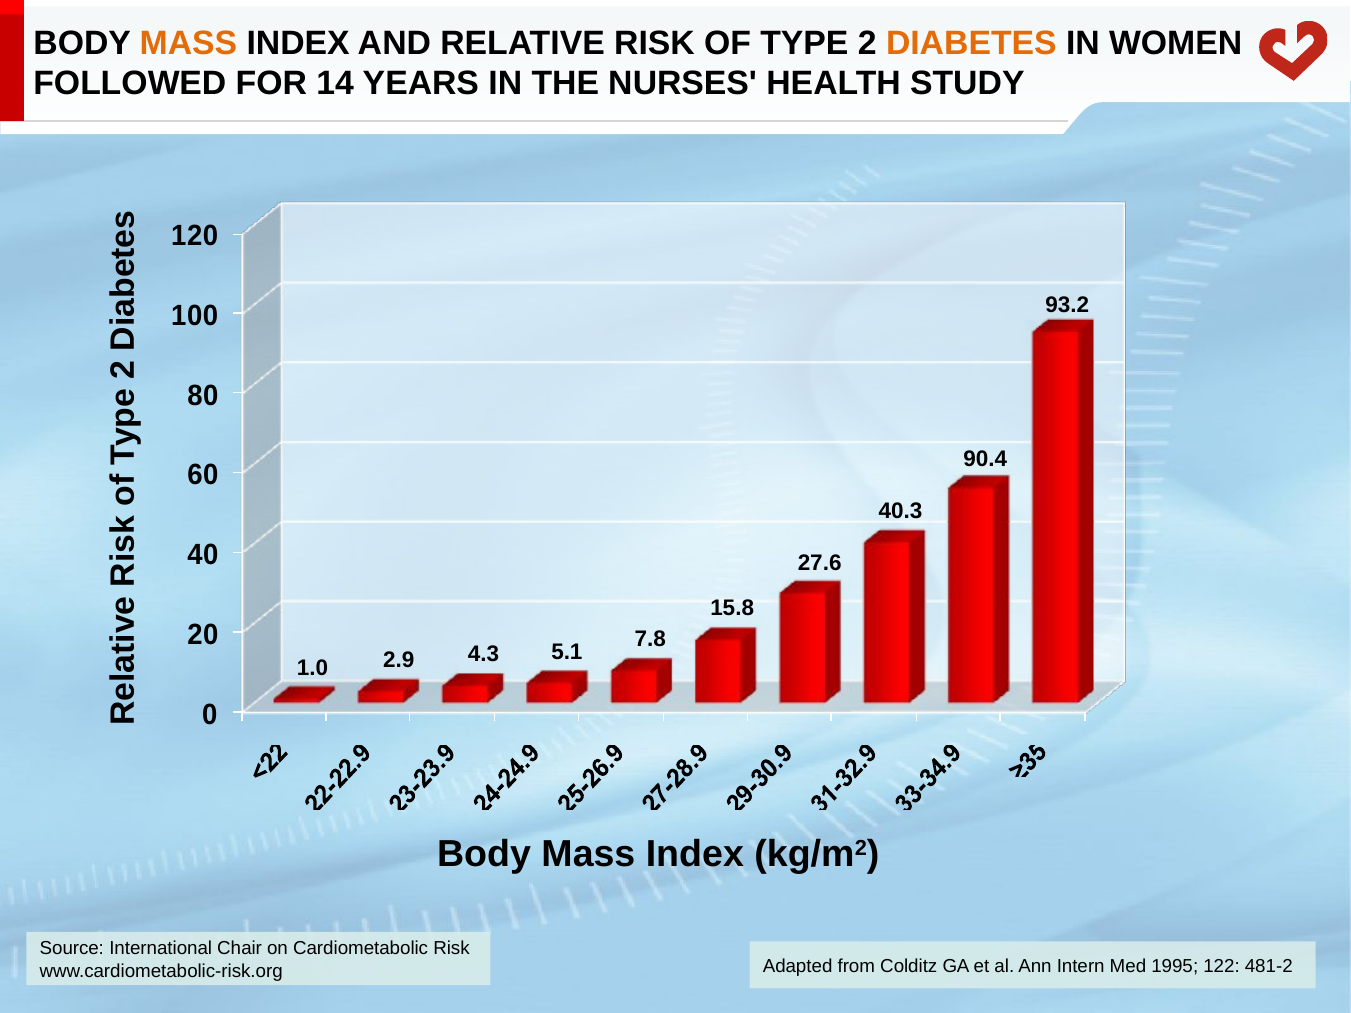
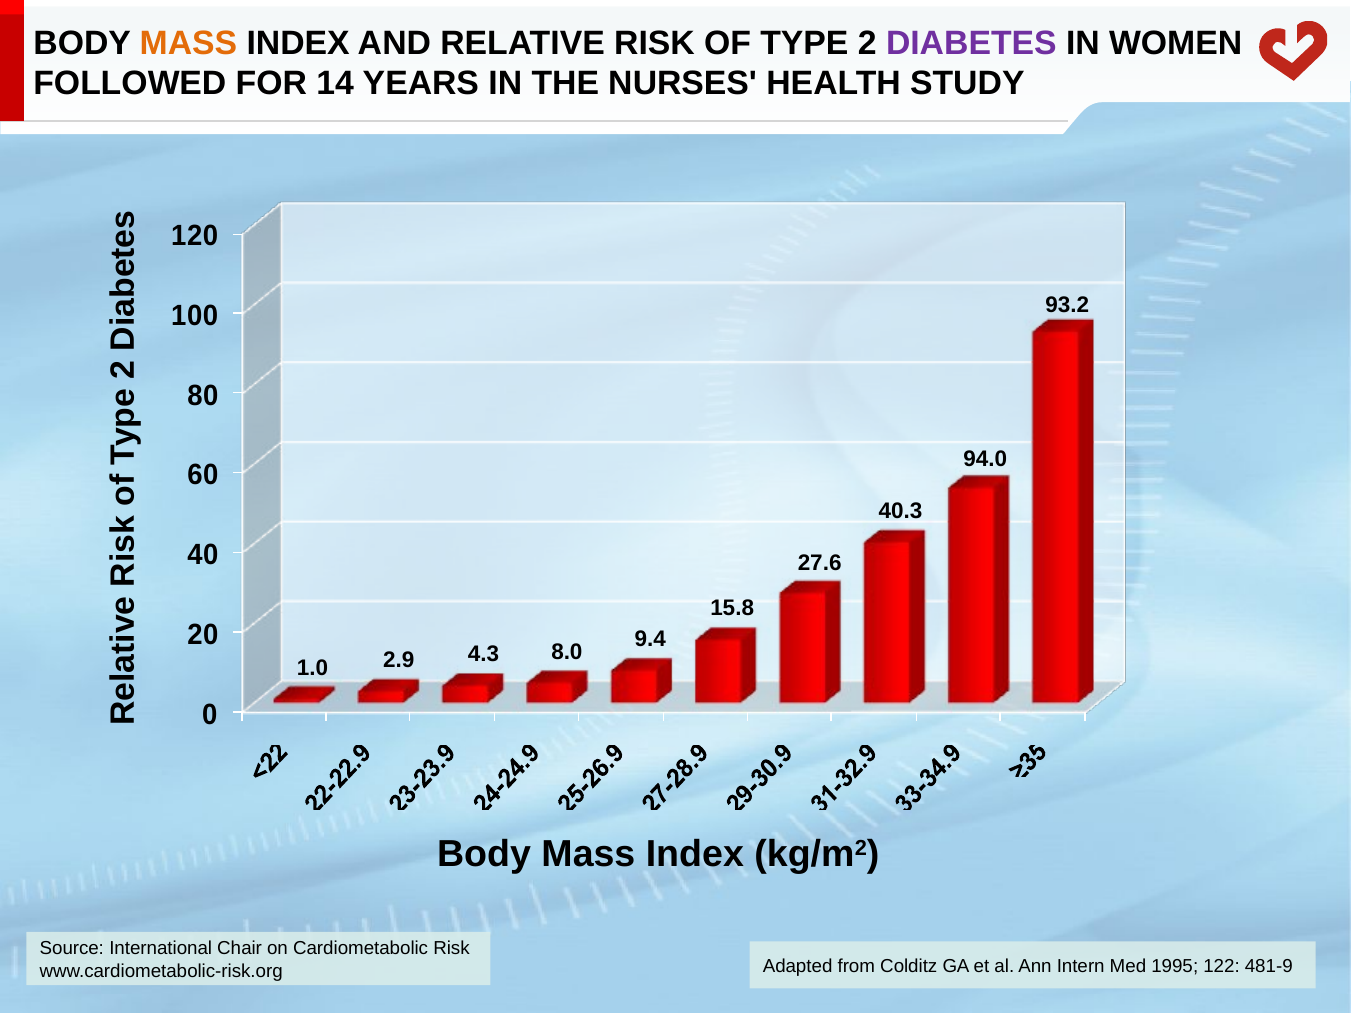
DIABETES colour: orange -> purple (971, 43)
90.4: 90.4 -> 94.0 (985, 459)
7.8: 7.8 -> 9.4 (650, 639)
5.1: 5.1 -> 8.0 (567, 652)
481-2: 481-2 -> 481-9 (1269, 967)
